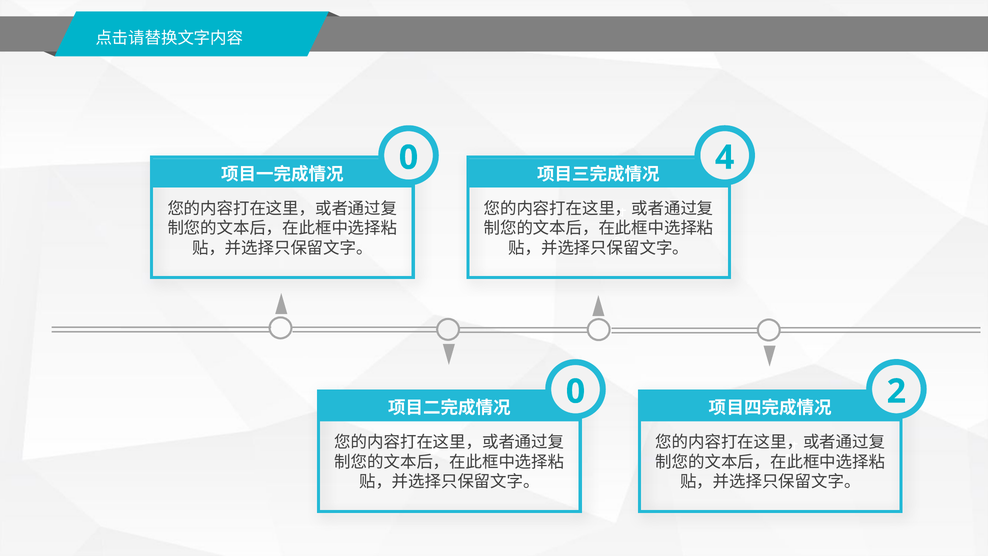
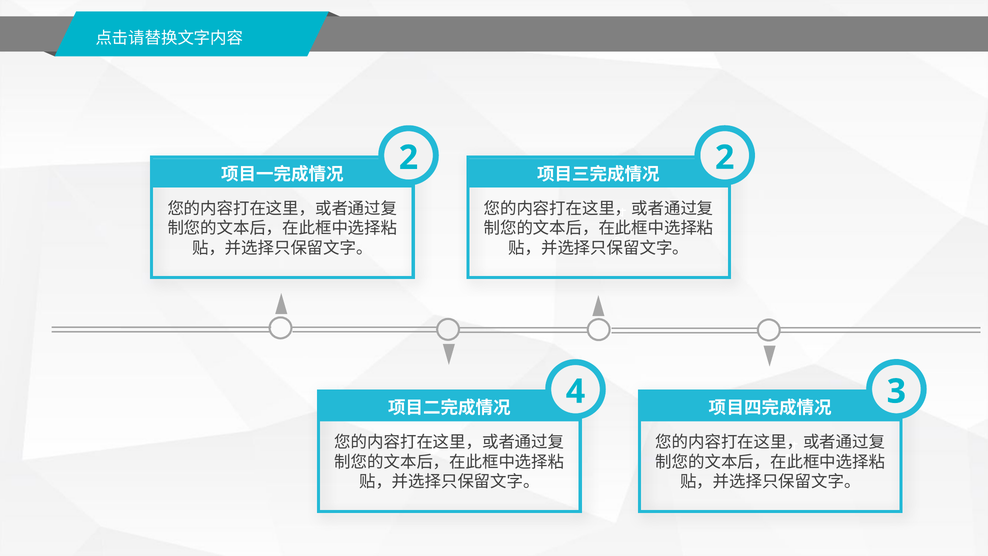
0: 0 -> 2 (409, 158)
4: 4 -> 2 (725, 158)
2: 2 -> 3 (896, 391)
0: 0 -> 4 (575, 391)
